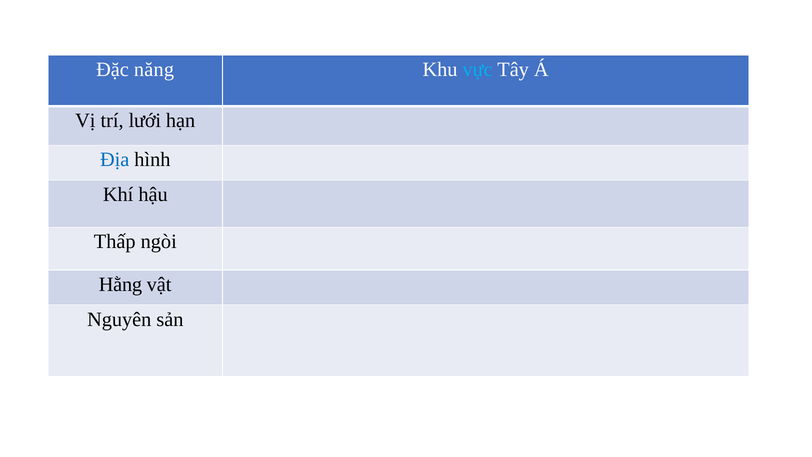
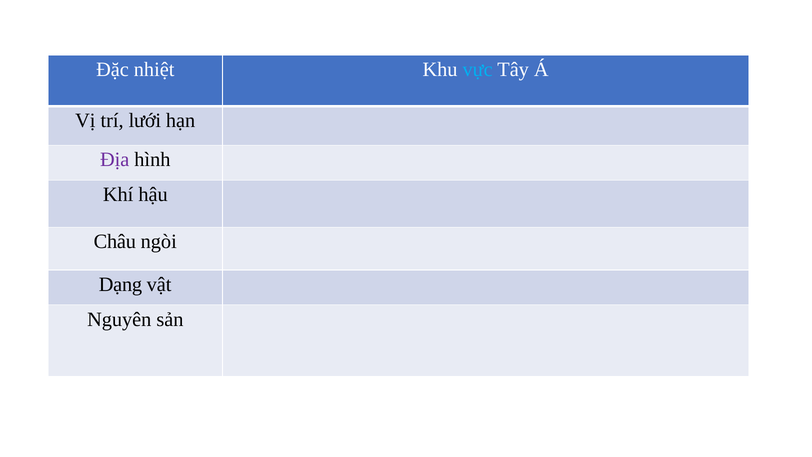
năng: năng -> nhiệt (154, 70)
Địa colour: blue -> purple (115, 160)
Thấp: Thấp -> Châu (115, 242)
Hằng: Hằng -> Dạng (120, 284)
